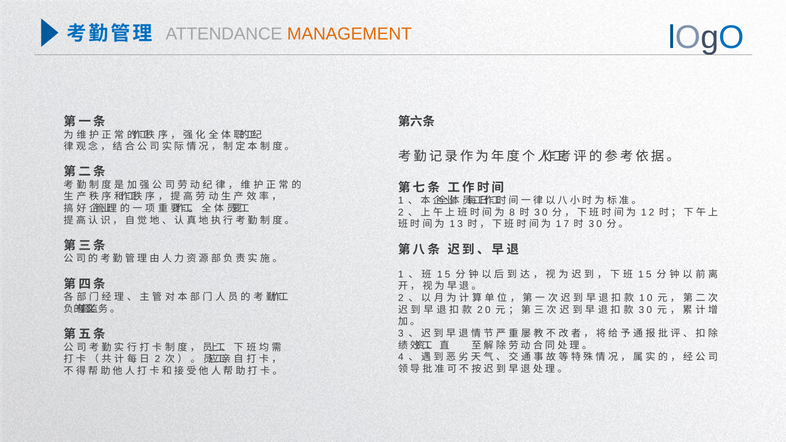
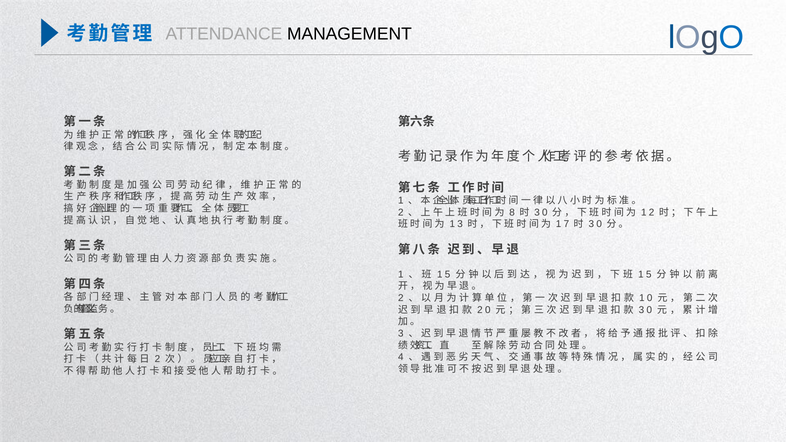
MANAGEMENT colour: orange -> black (349, 34)
